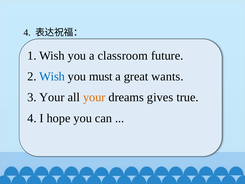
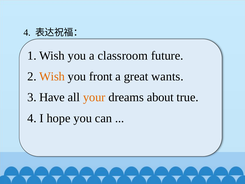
Wish colour: blue -> orange (52, 76)
must: must -> front (101, 76)
3 Your: Your -> Have (52, 97)
gives: gives -> about (160, 97)
